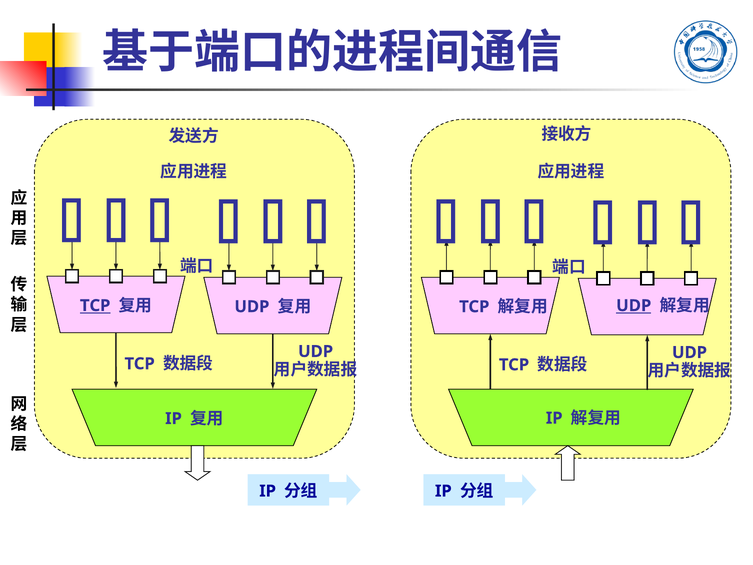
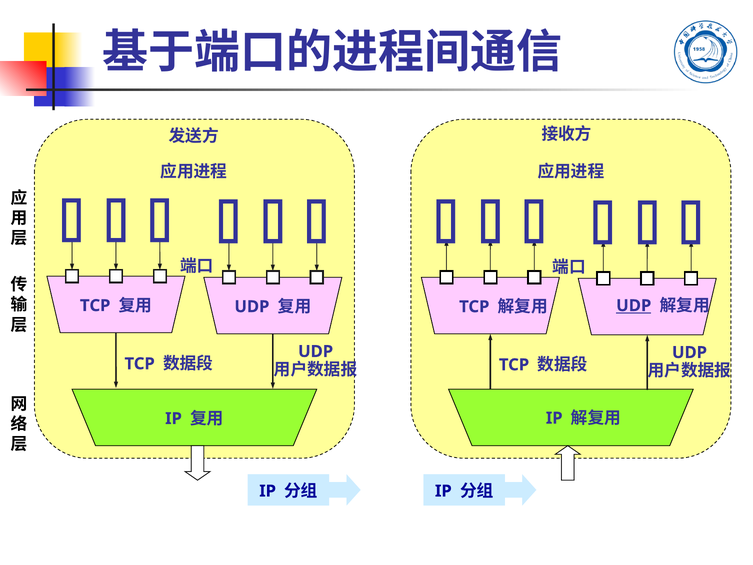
TCP underline: present -> none (95, 305)
